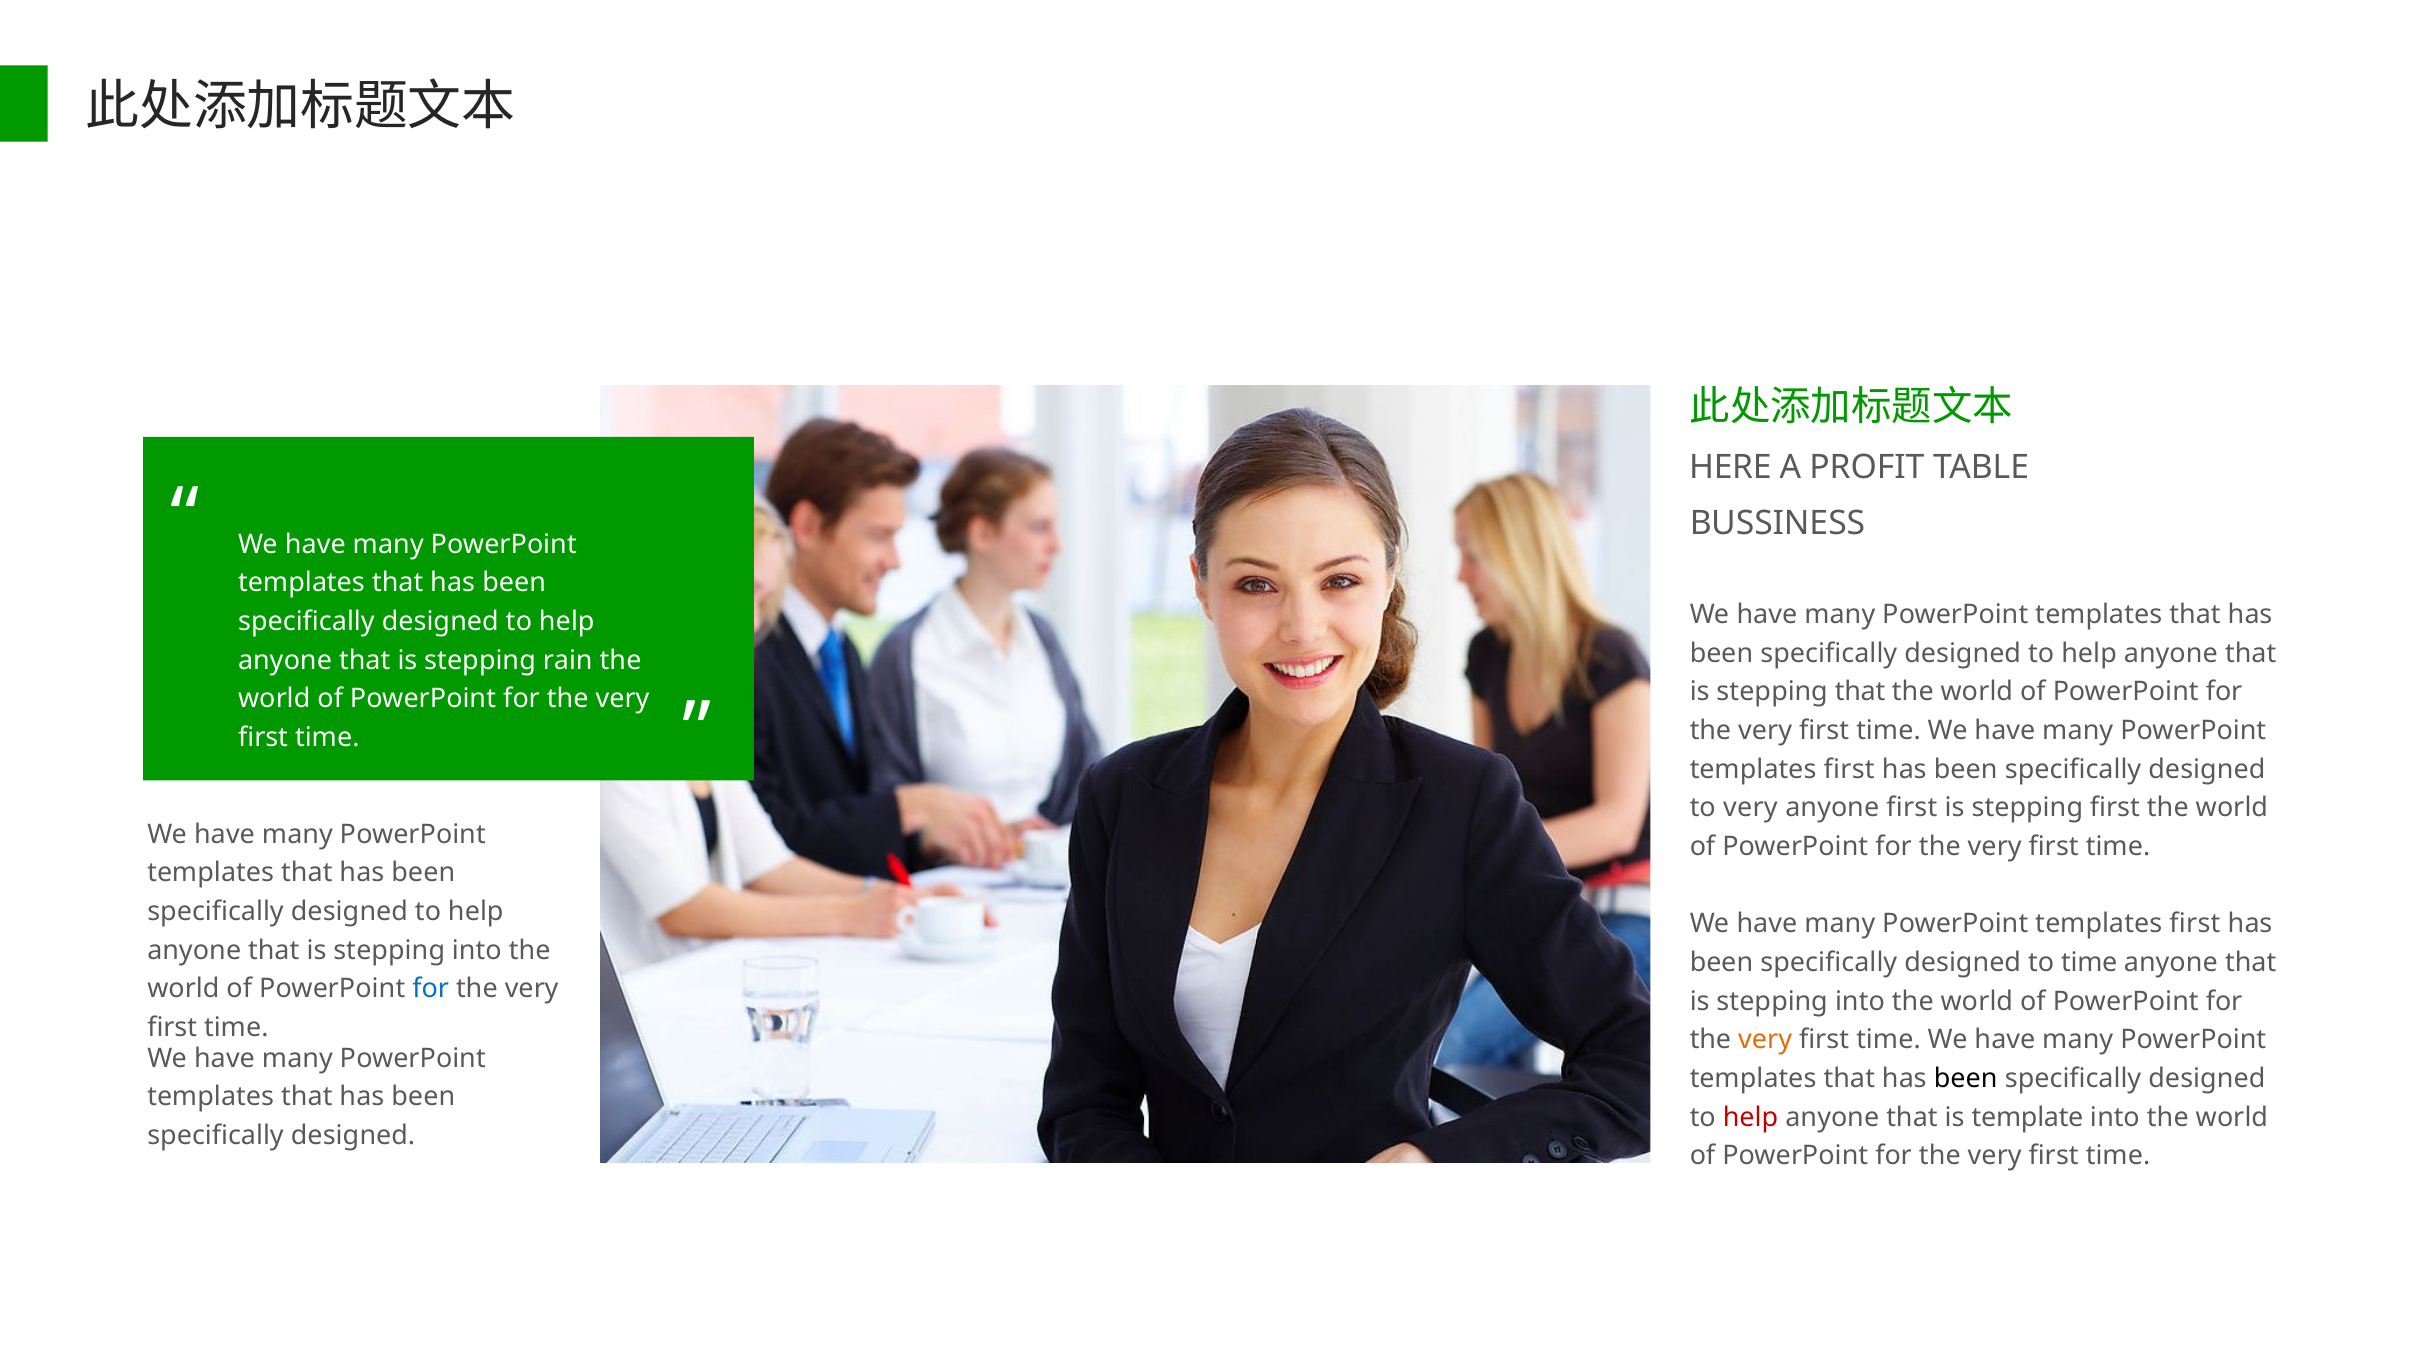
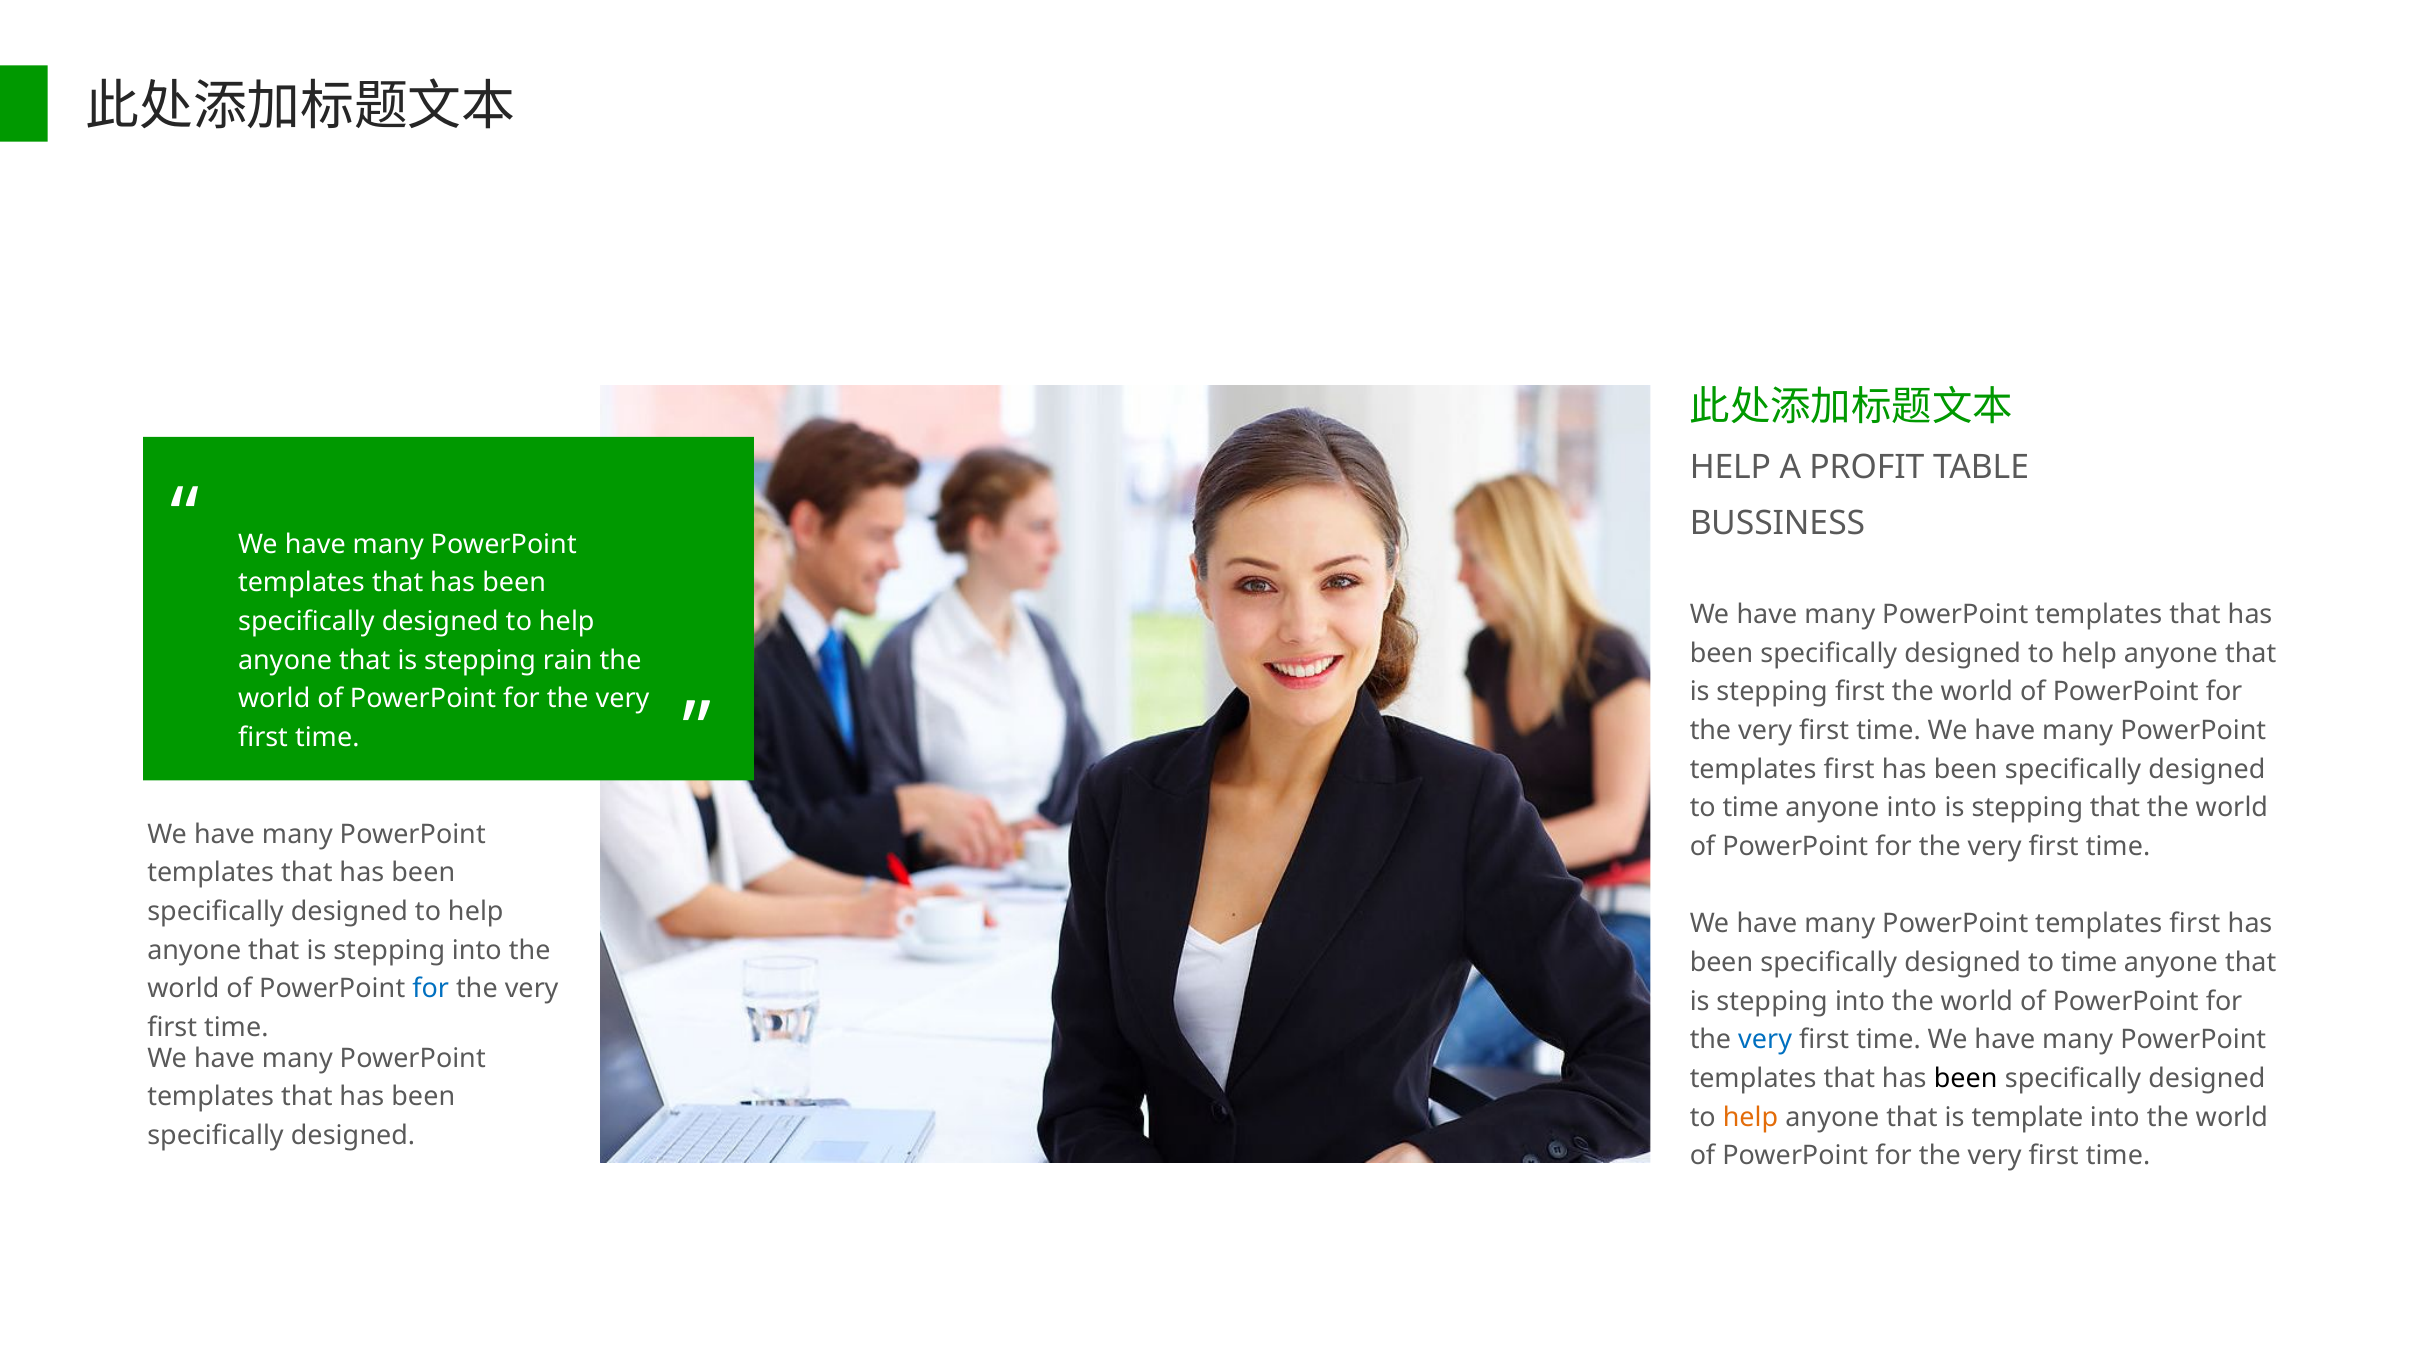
HERE: HERE -> HELP (1730, 467)
stepping that: that -> first (1860, 692)
very: very -> time (1751, 808)
anyone first: first -> into (1912, 808)
stepping first: first -> that (2115, 808)
very colour: orange -> blue (1765, 1040)
help colour: red -> orange (1751, 1117)
